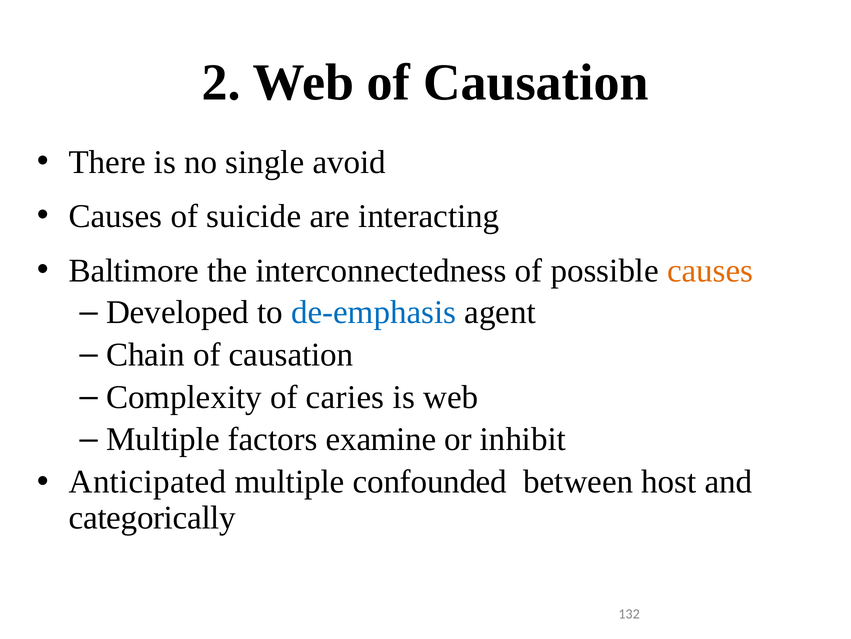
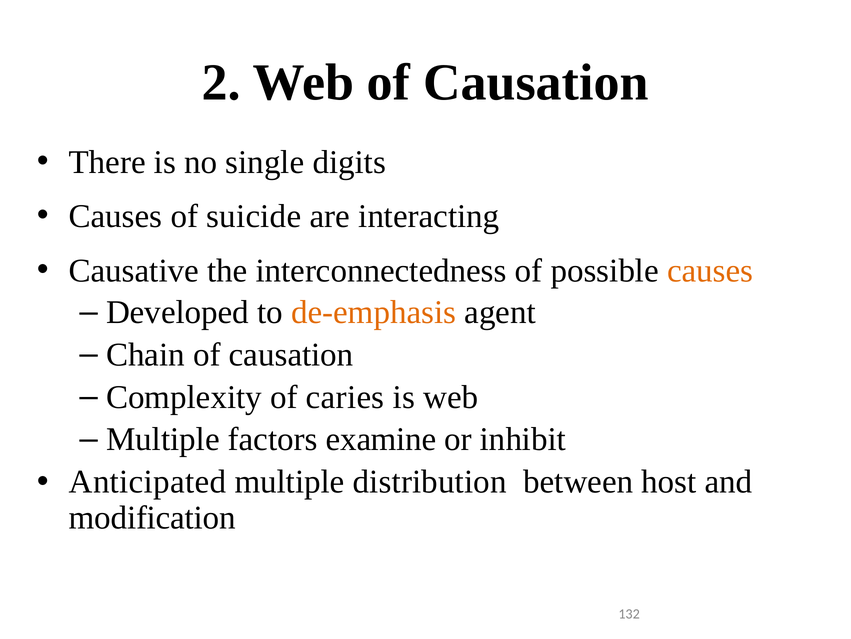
avoid: avoid -> digits (349, 162)
Baltimore: Baltimore -> Causative (134, 270)
de-emphasis colour: blue -> orange (374, 312)
confounded: confounded -> distribution (430, 481)
categorically: categorically -> modification (152, 517)
